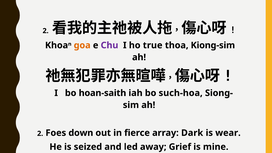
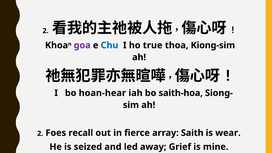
goa colour: orange -> purple (82, 45)
Chu colour: purple -> blue (110, 45)
hoan-saith: hoan-saith -> hoan-hear (102, 93)
such-hoa: such-hoa -> saith-hoa (181, 93)
down: down -> recall (81, 133)
Dark: Dark -> Saith (192, 133)
